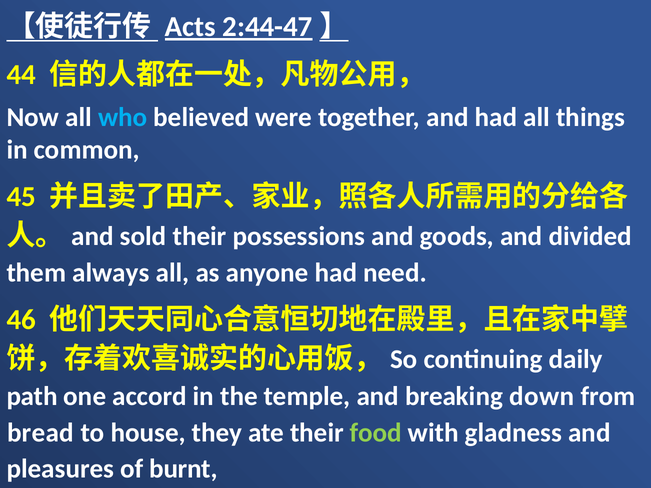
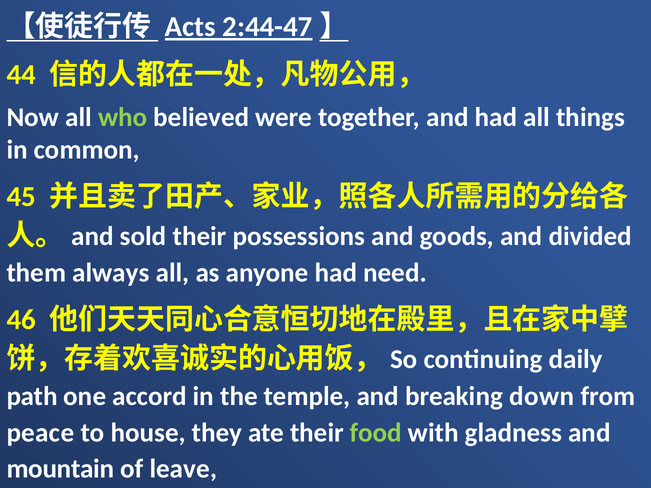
who colour: light blue -> light green (123, 117)
bread: bread -> peace (40, 433)
pleasures: pleasures -> mountain (60, 469)
burnt: burnt -> leave (183, 469)
